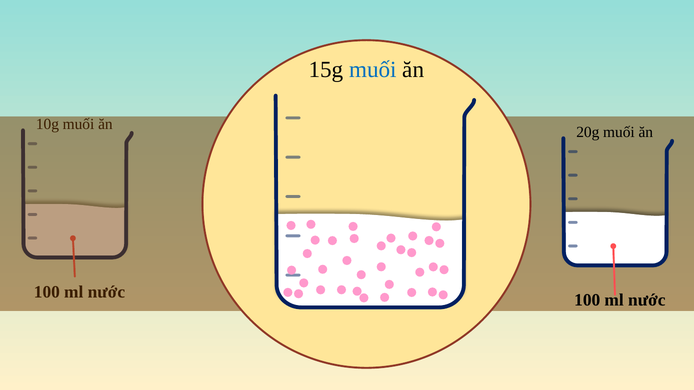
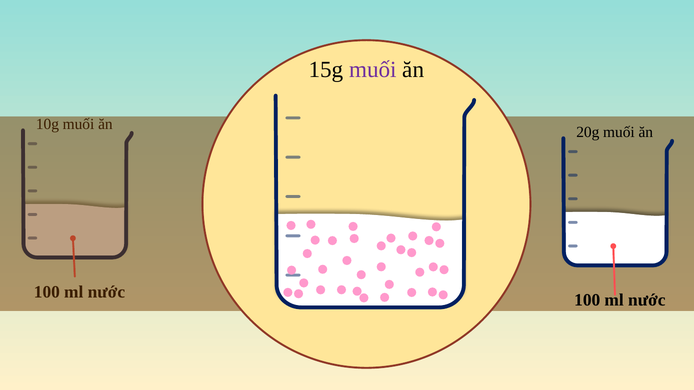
muối colour: blue -> purple (373, 70)
